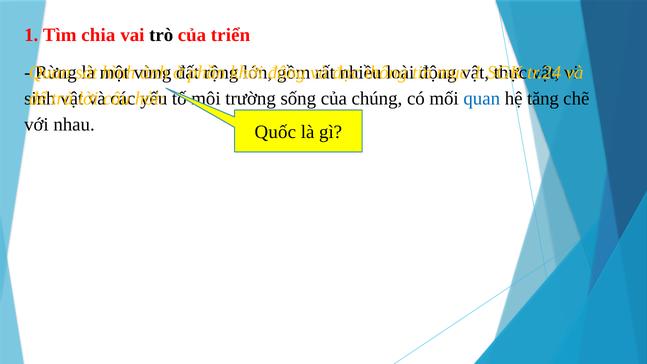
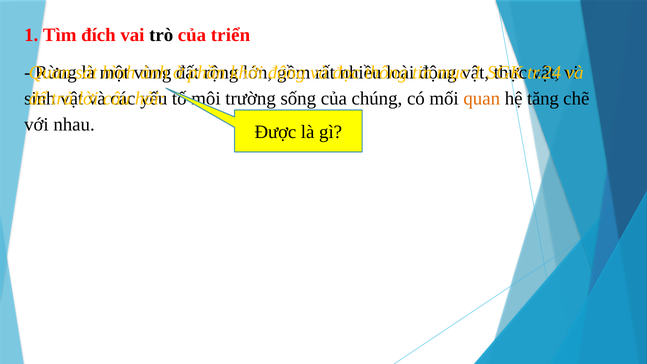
chia: chia -> đích (98, 35)
quan colour: blue -> orange (482, 99)
Quốc: Quốc -> Được (275, 132)
